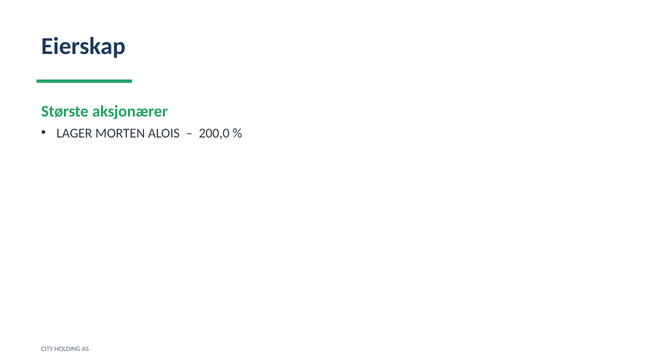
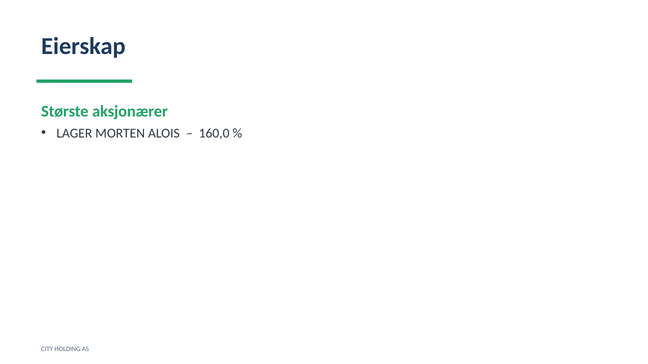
200,0: 200,0 -> 160,0 (214, 133)
